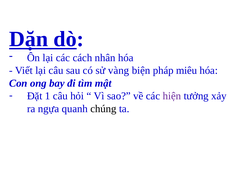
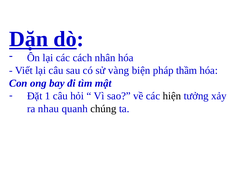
miêu: miêu -> thầm (187, 71)
hiện colour: purple -> black (172, 96)
ngựa: ngựa -> nhau (48, 109)
